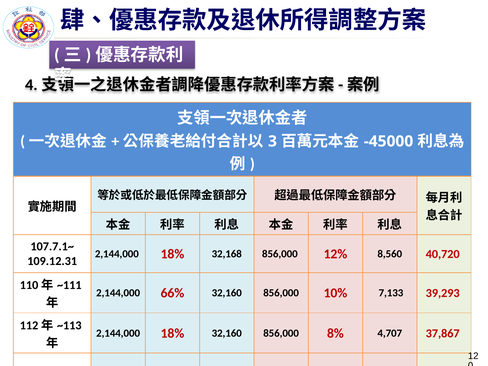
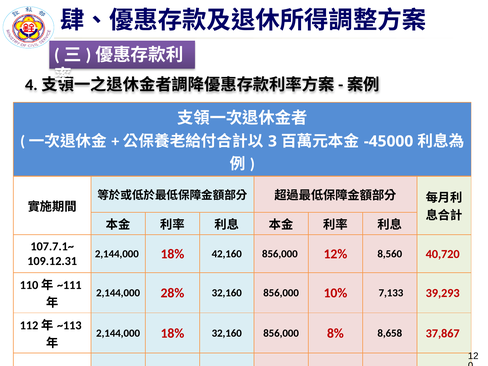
32,168: 32,168 -> 42,160 (227, 254)
66%: 66% -> 28% (172, 293)
4,707: 4,707 -> 8,658 (390, 333)
